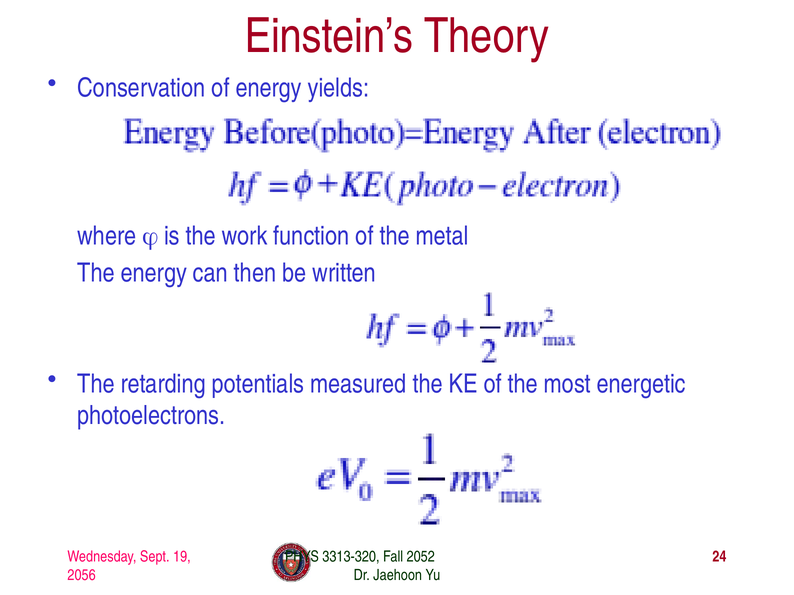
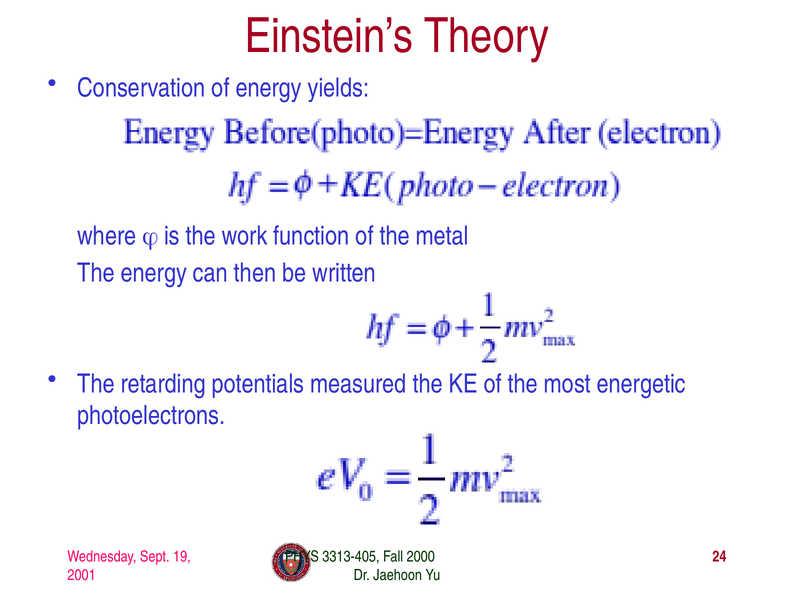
3313-320: 3313-320 -> 3313-405 (351, 557)
2052: 2052 -> 2000 (421, 557)
2056: 2056 -> 2001 (82, 575)
